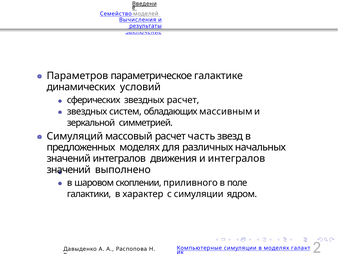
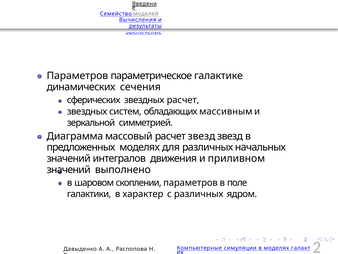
условий: условий -> сечения (140, 87)
Симуляций: Симуляций -> Диаграмма (75, 136)
расчет часть: часть -> звезд (201, 136)
и интегралов: интегралов -> приливном (236, 158)
скоплении приливного: приливного -> параметров (190, 183)
с симуляции: симуляции -> различных (199, 194)
